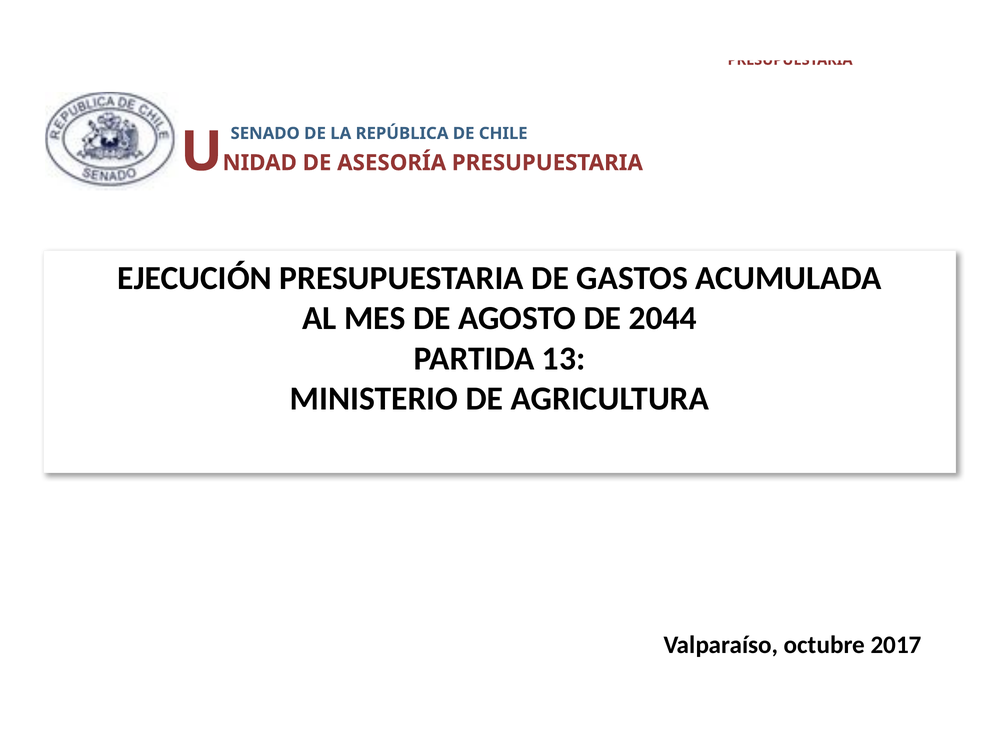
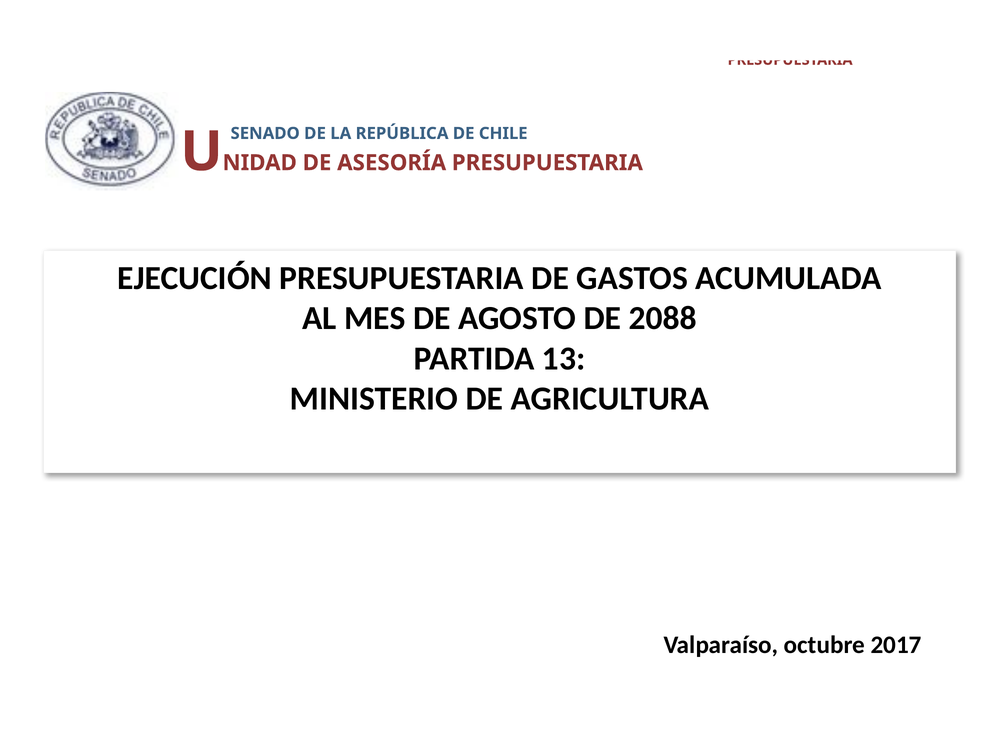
2044: 2044 -> 2088 (663, 318)
